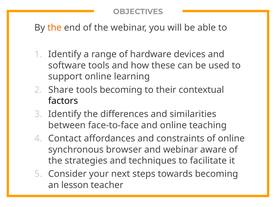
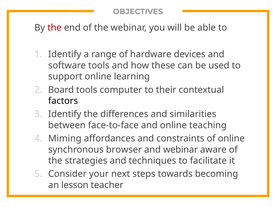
the colour: orange -> red (55, 28)
Share: Share -> Board (61, 90)
tools becoming: becoming -> computer (121, 90)
Contact: Contact -> Miming (65, 139)
